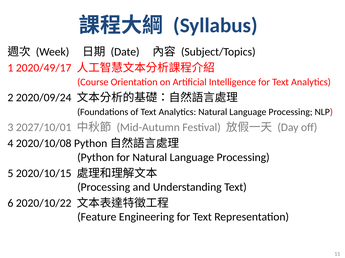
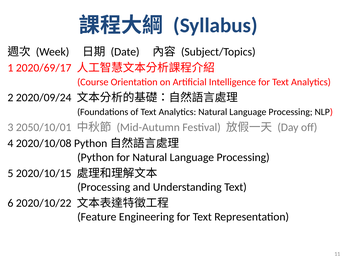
2020/49/17: 2020/49/17 -> 2020/69/17 (44, 68)
2027/10/01: 2027/10/01 -> 2050/10/01 (44, 128)
